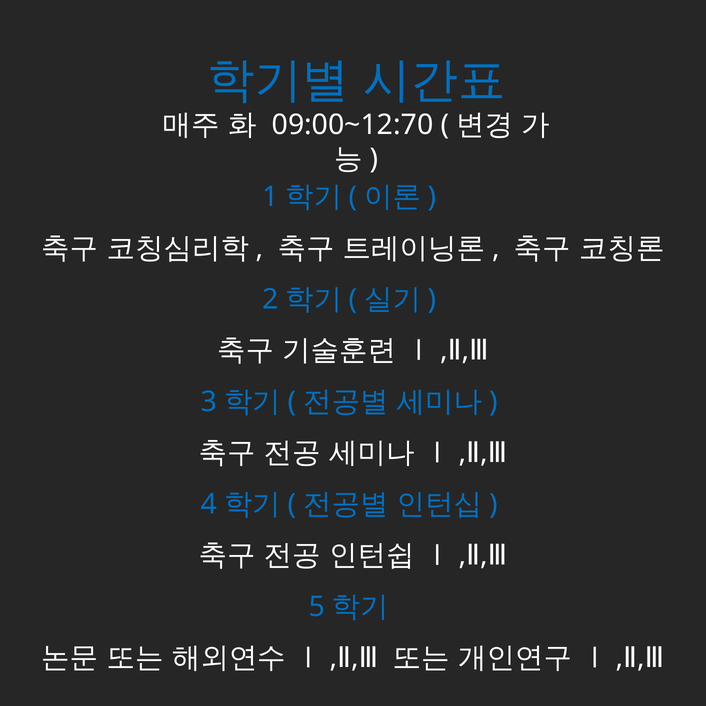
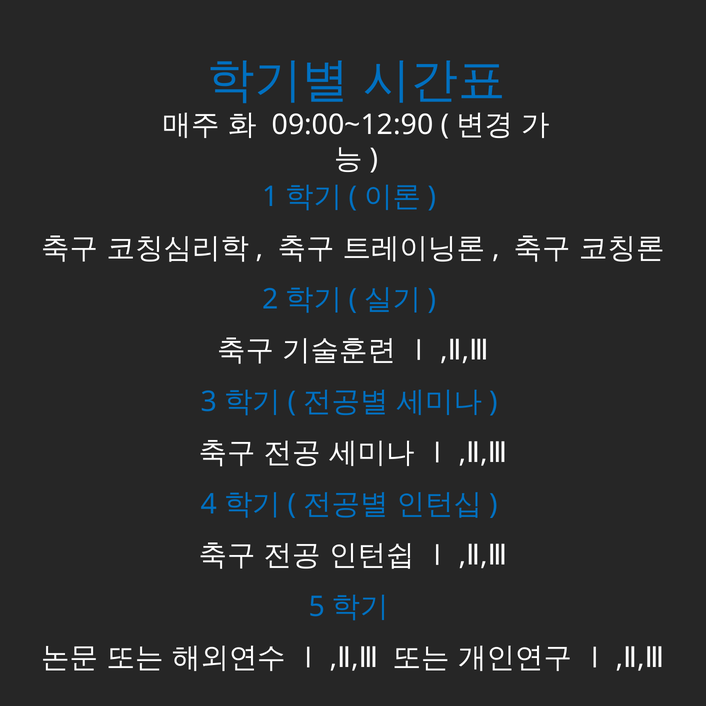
09:00~12:70: 09:00~12:70 -> 09:00~12:90 (353, 125)
